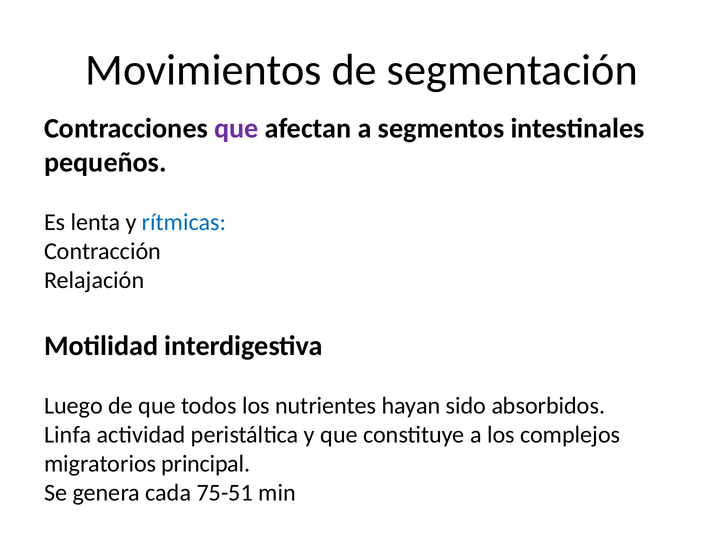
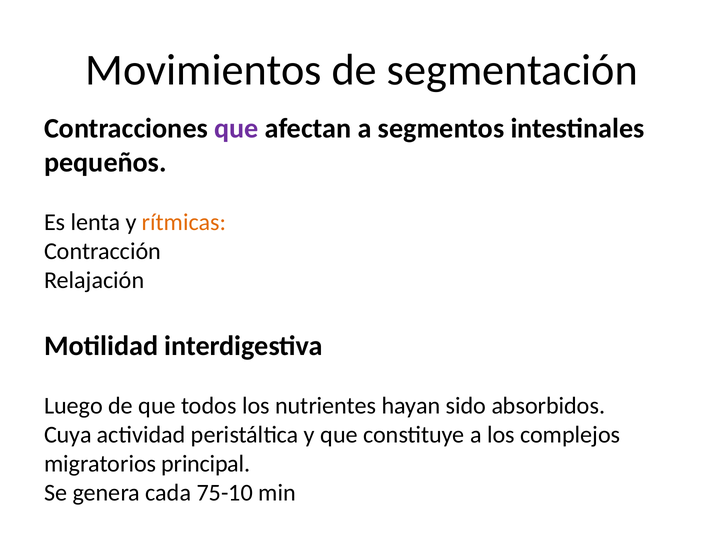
rítmicas colour: blue -> orange (184, 222)
Linfa: Linfa -> Cuya (68, 435)
75-51: 75-51 -> 75-10 (225, 493)
